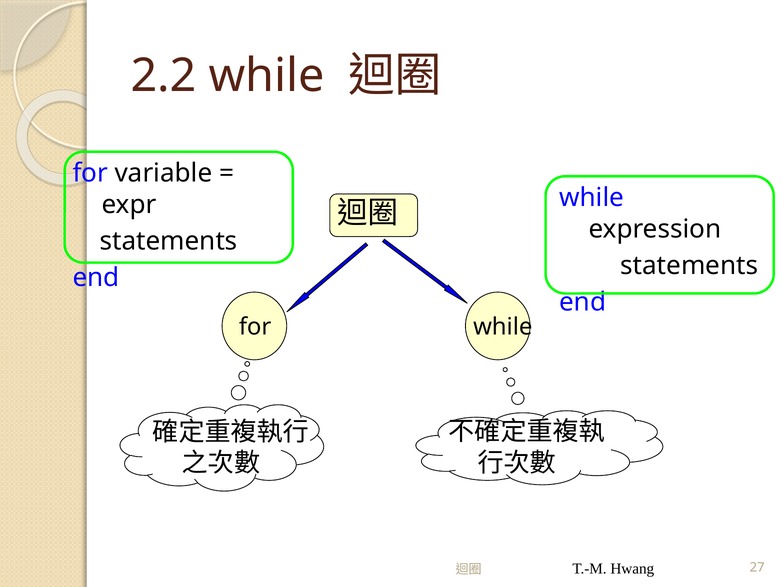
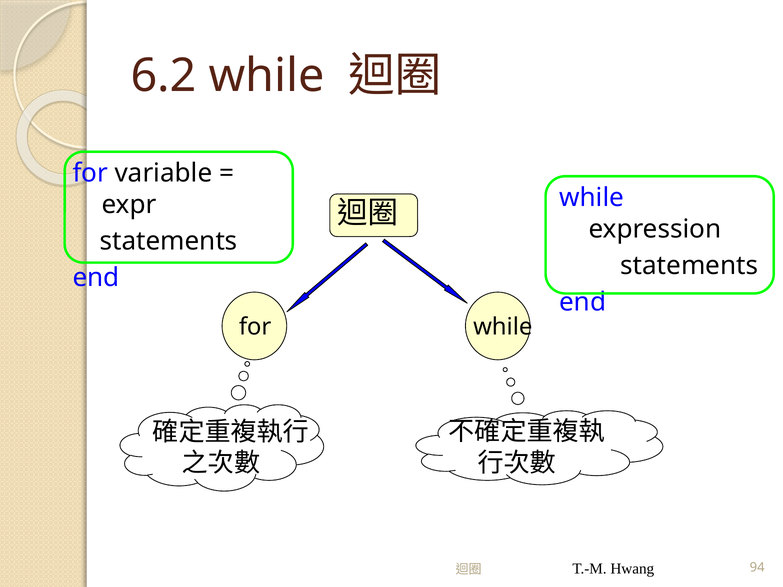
2.2: 2.2 -> 6.2 (164, 76)
27: 27 -> 94 (757, 568)
